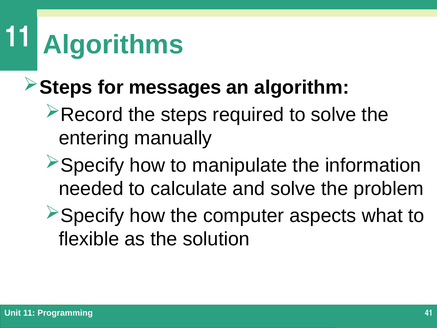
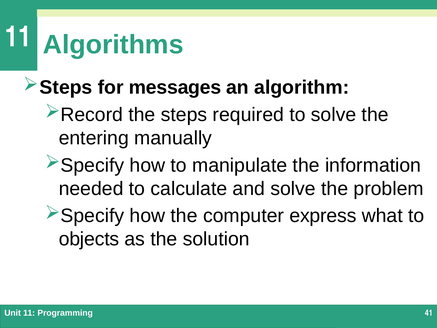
aspects: aspects -> express (323, 216)
flexible: flexible -> objects (89, 239)
